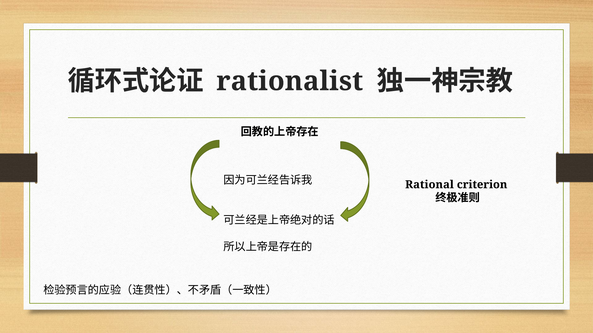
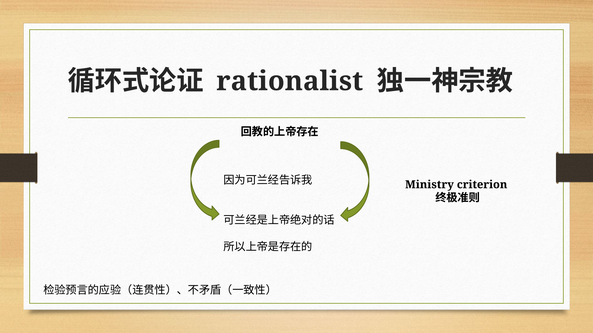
Rational: Rational -> Ministry (429, 185)
